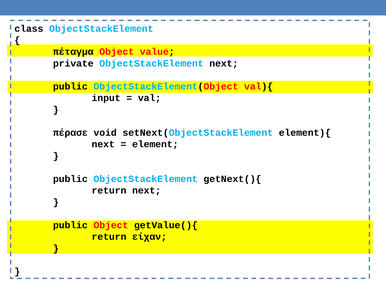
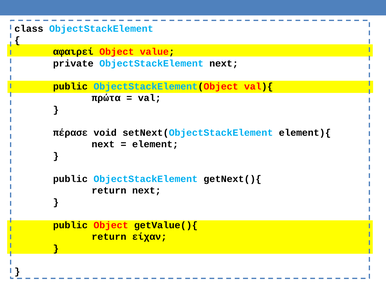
πέταγμα: πέταγμα -> αφαιρεί (73, 52)
input: input -> πρώτα (106, 98)
